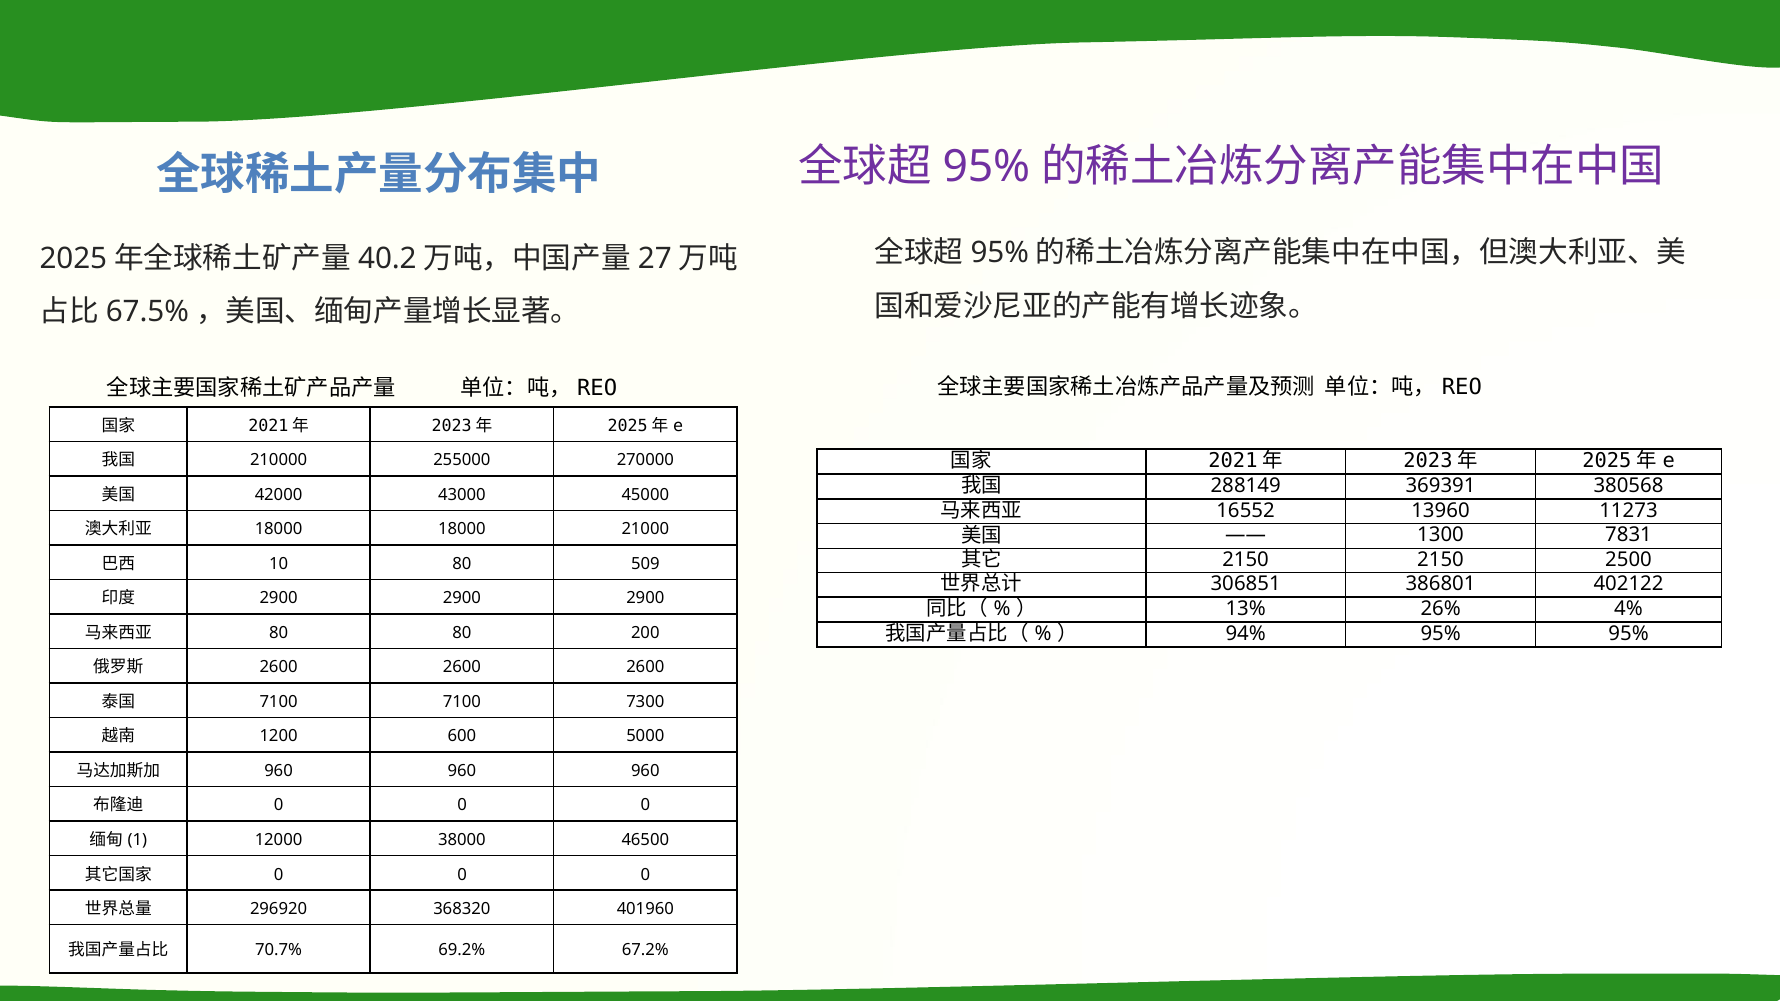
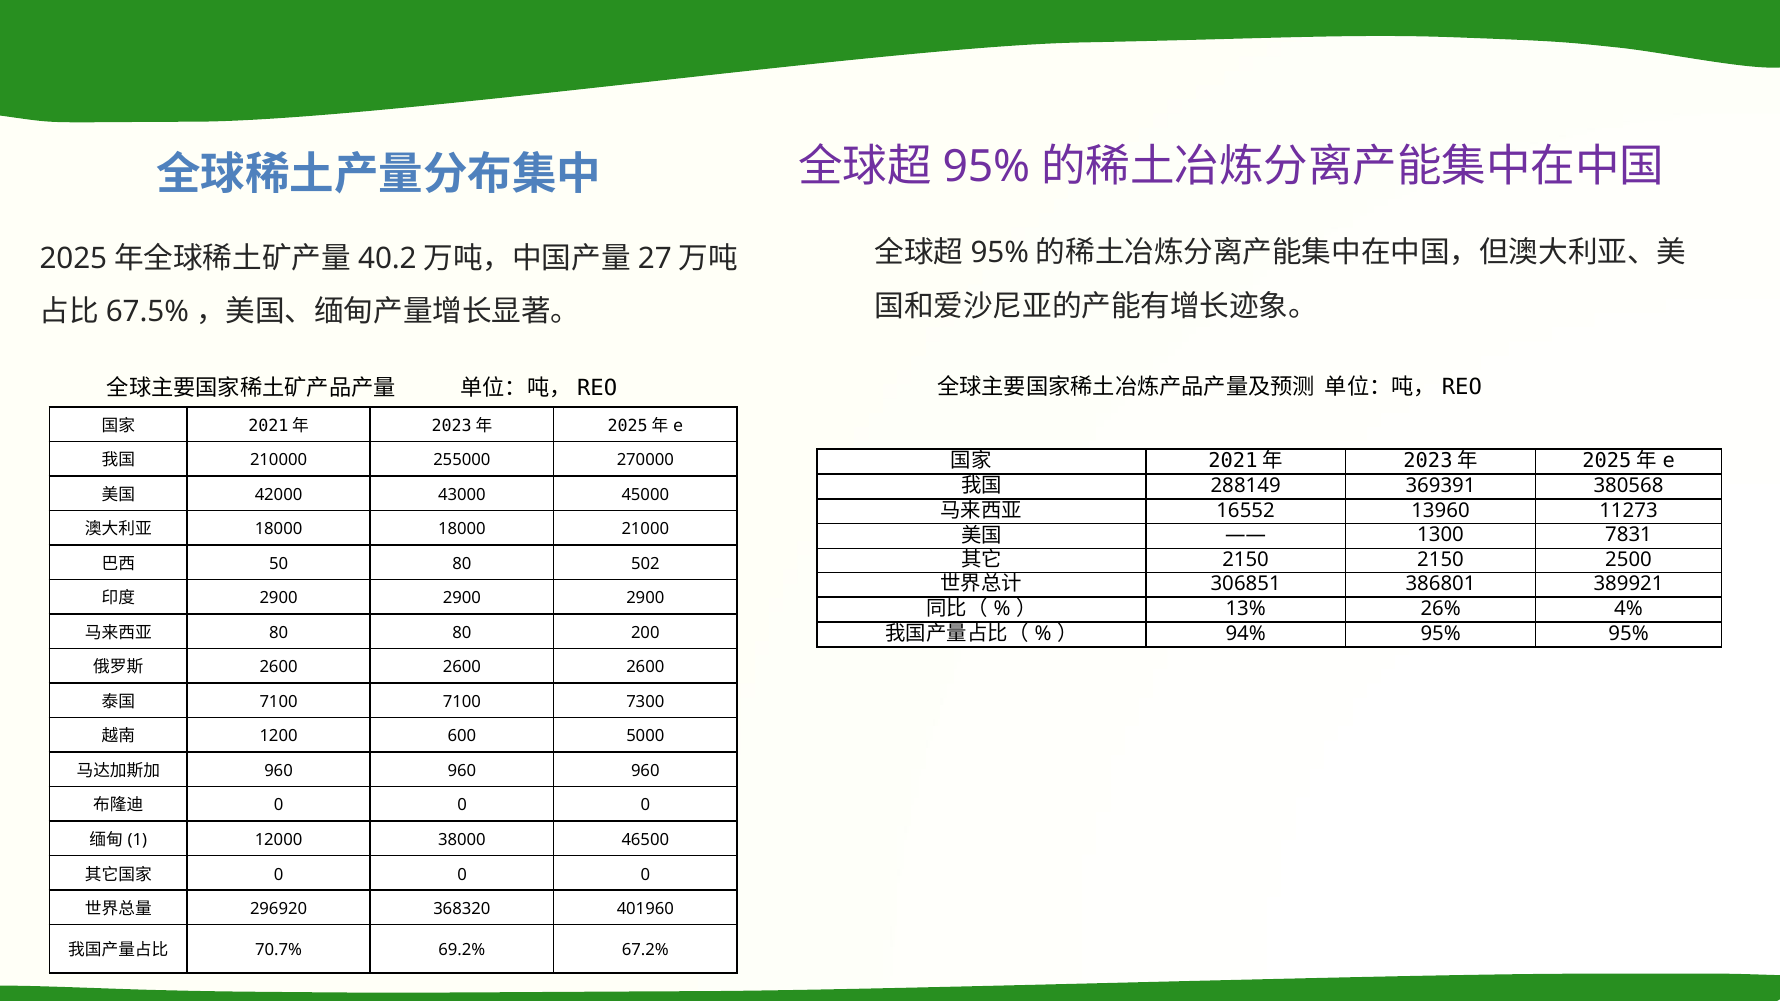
10: 10 -> 50 (279, 564)
509: 509 -> 502 (645, 564)
402122: 402122 -> 389921 (1629, 584)
